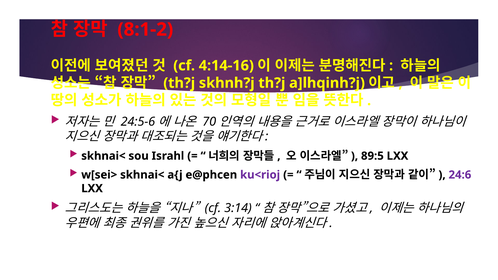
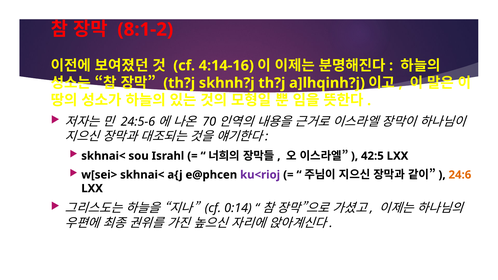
89:5: 89:5 -> 42:5 (372, 156)
24:6 colour: purple -> orange (460, 175)
3:14: 3:14 -> 0:14 (238, 208)
